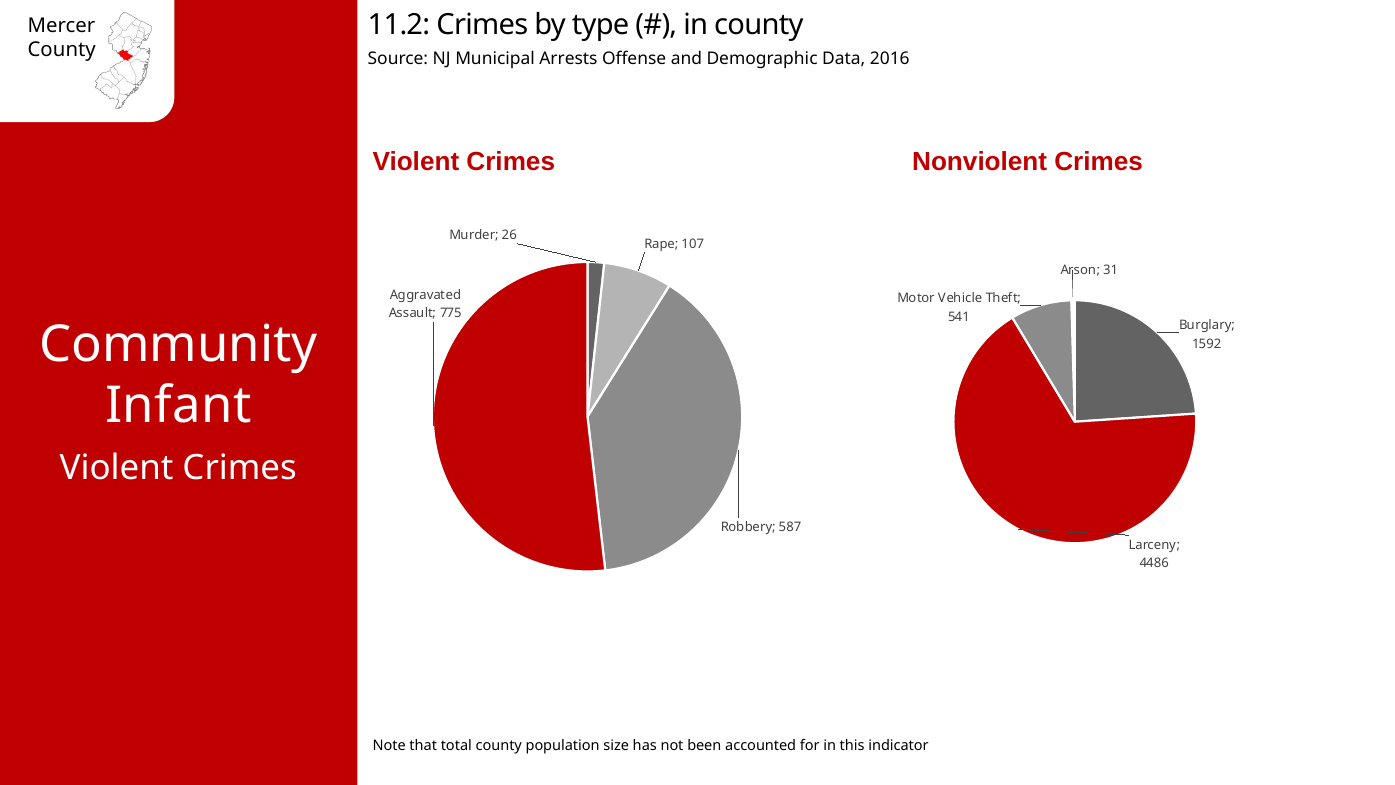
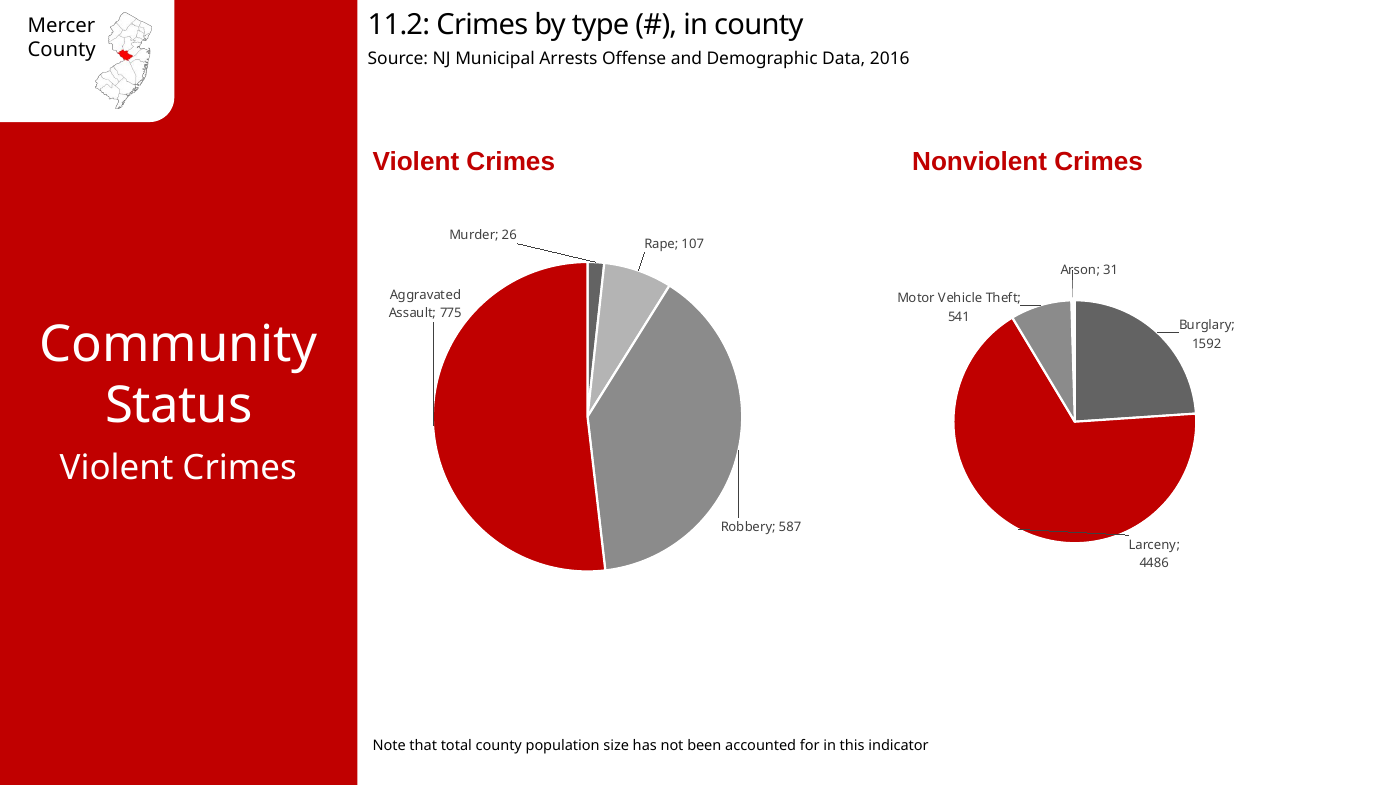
Infant: Infant -> Status (179, 405)
